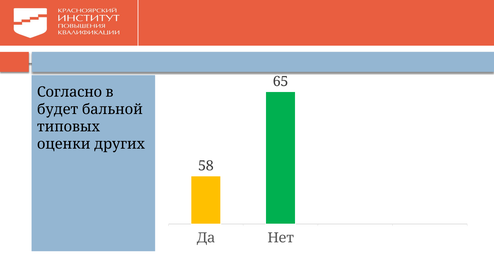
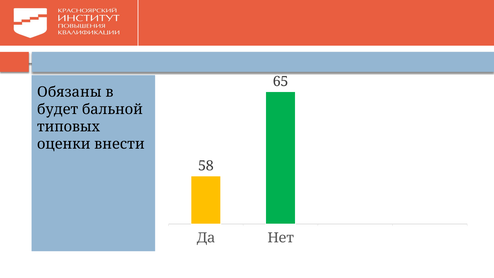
Согласно: Согласно -> Обязаны (69, 92)
других: других -> внести (119, 144)
